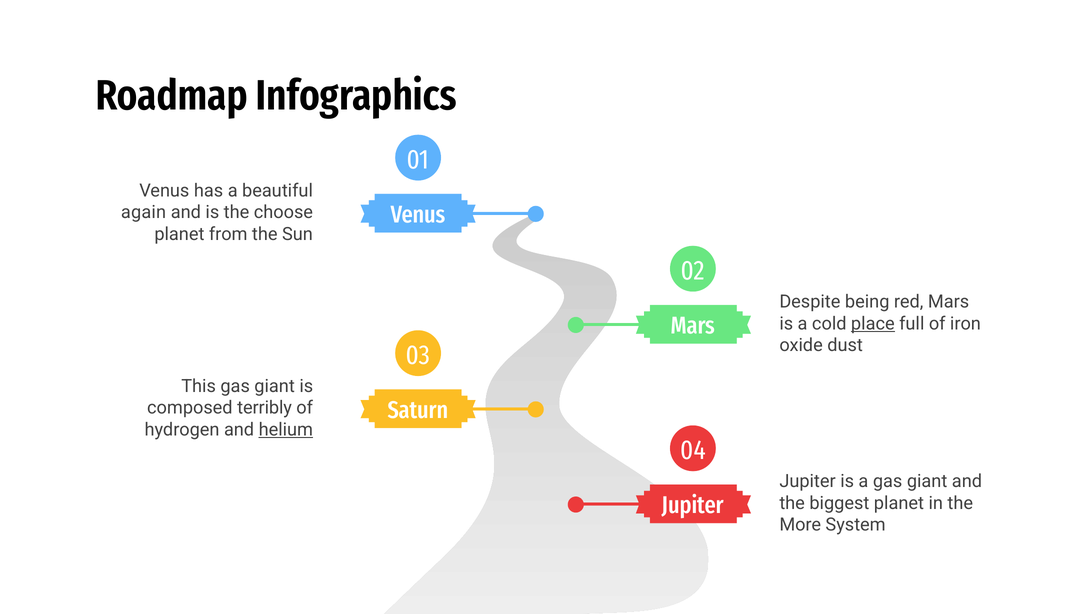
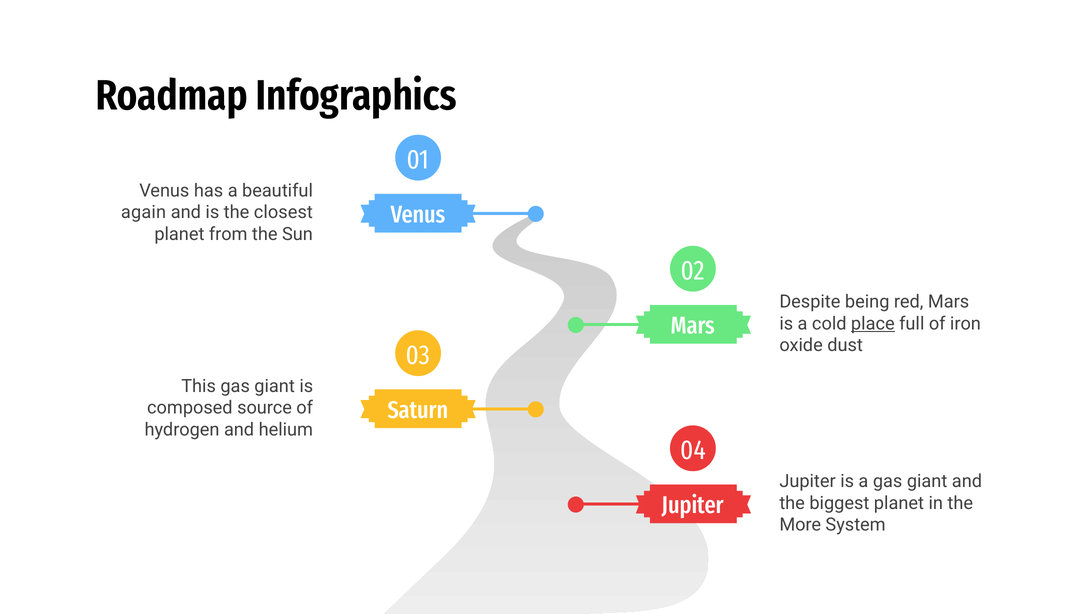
choose: choose -> closest (283, 213)
terribly: terribly -> source (265, 408)
helium underline: present -> none (286, 430)
